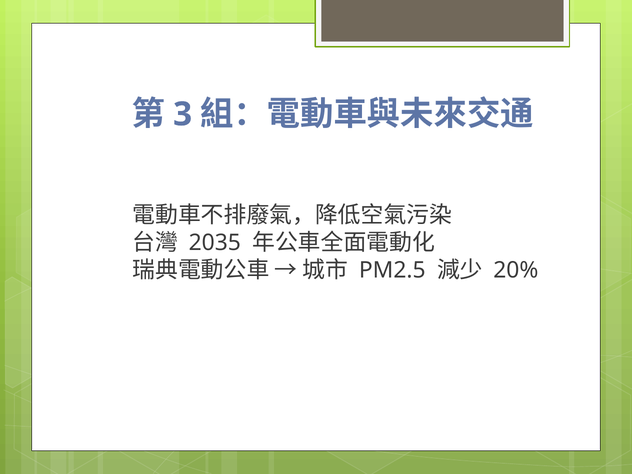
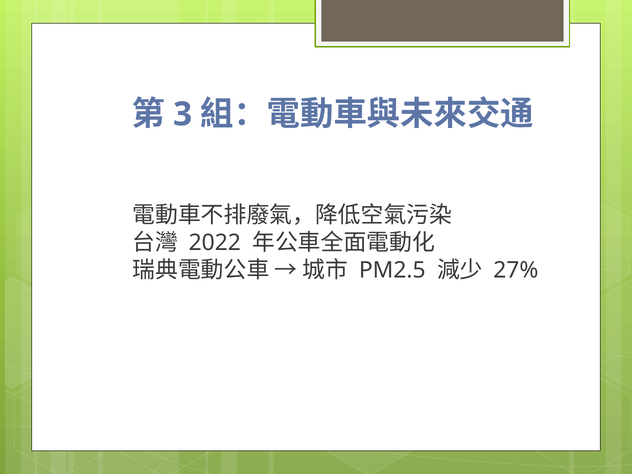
2035: 2035 -> 2022 (215, 243)
20%: 20% -> 27% (516, 270)
